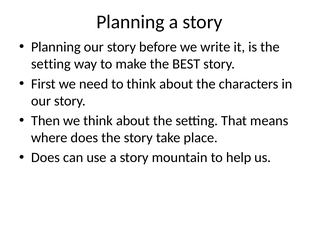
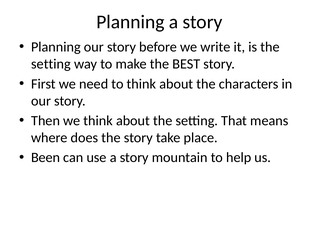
Does: Does -> Been (46, 158)
